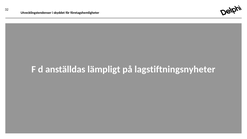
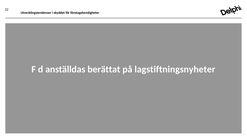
lämpligt: lämpligt -> berättat (104, 69)
